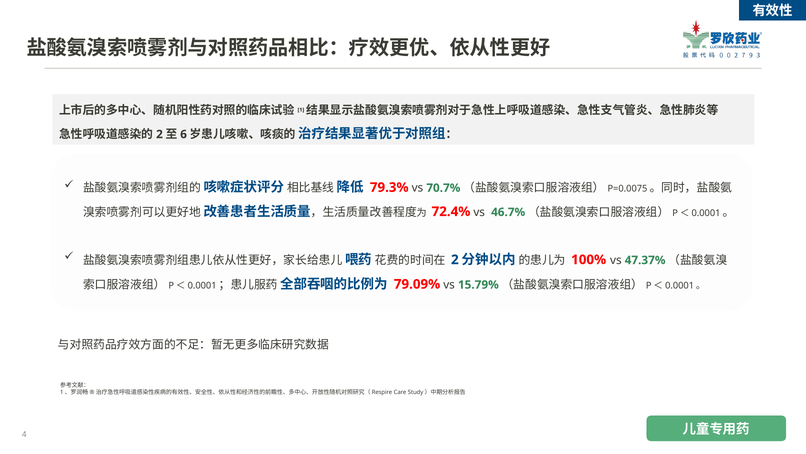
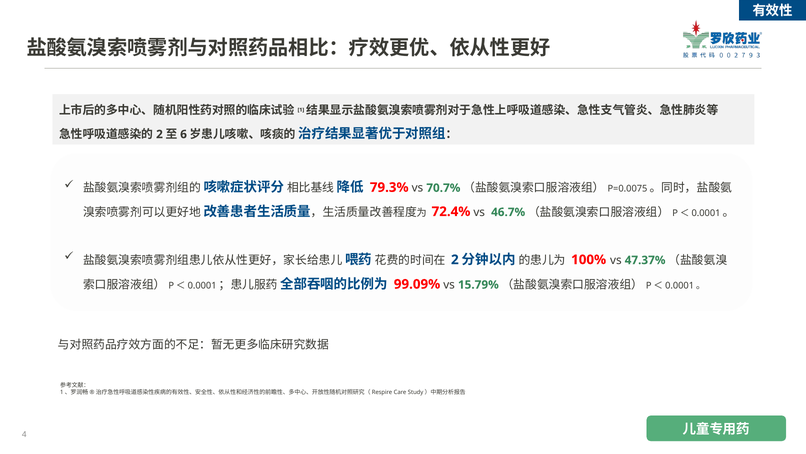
79.09%: 79.09% -> 99.09% (417, 284)
